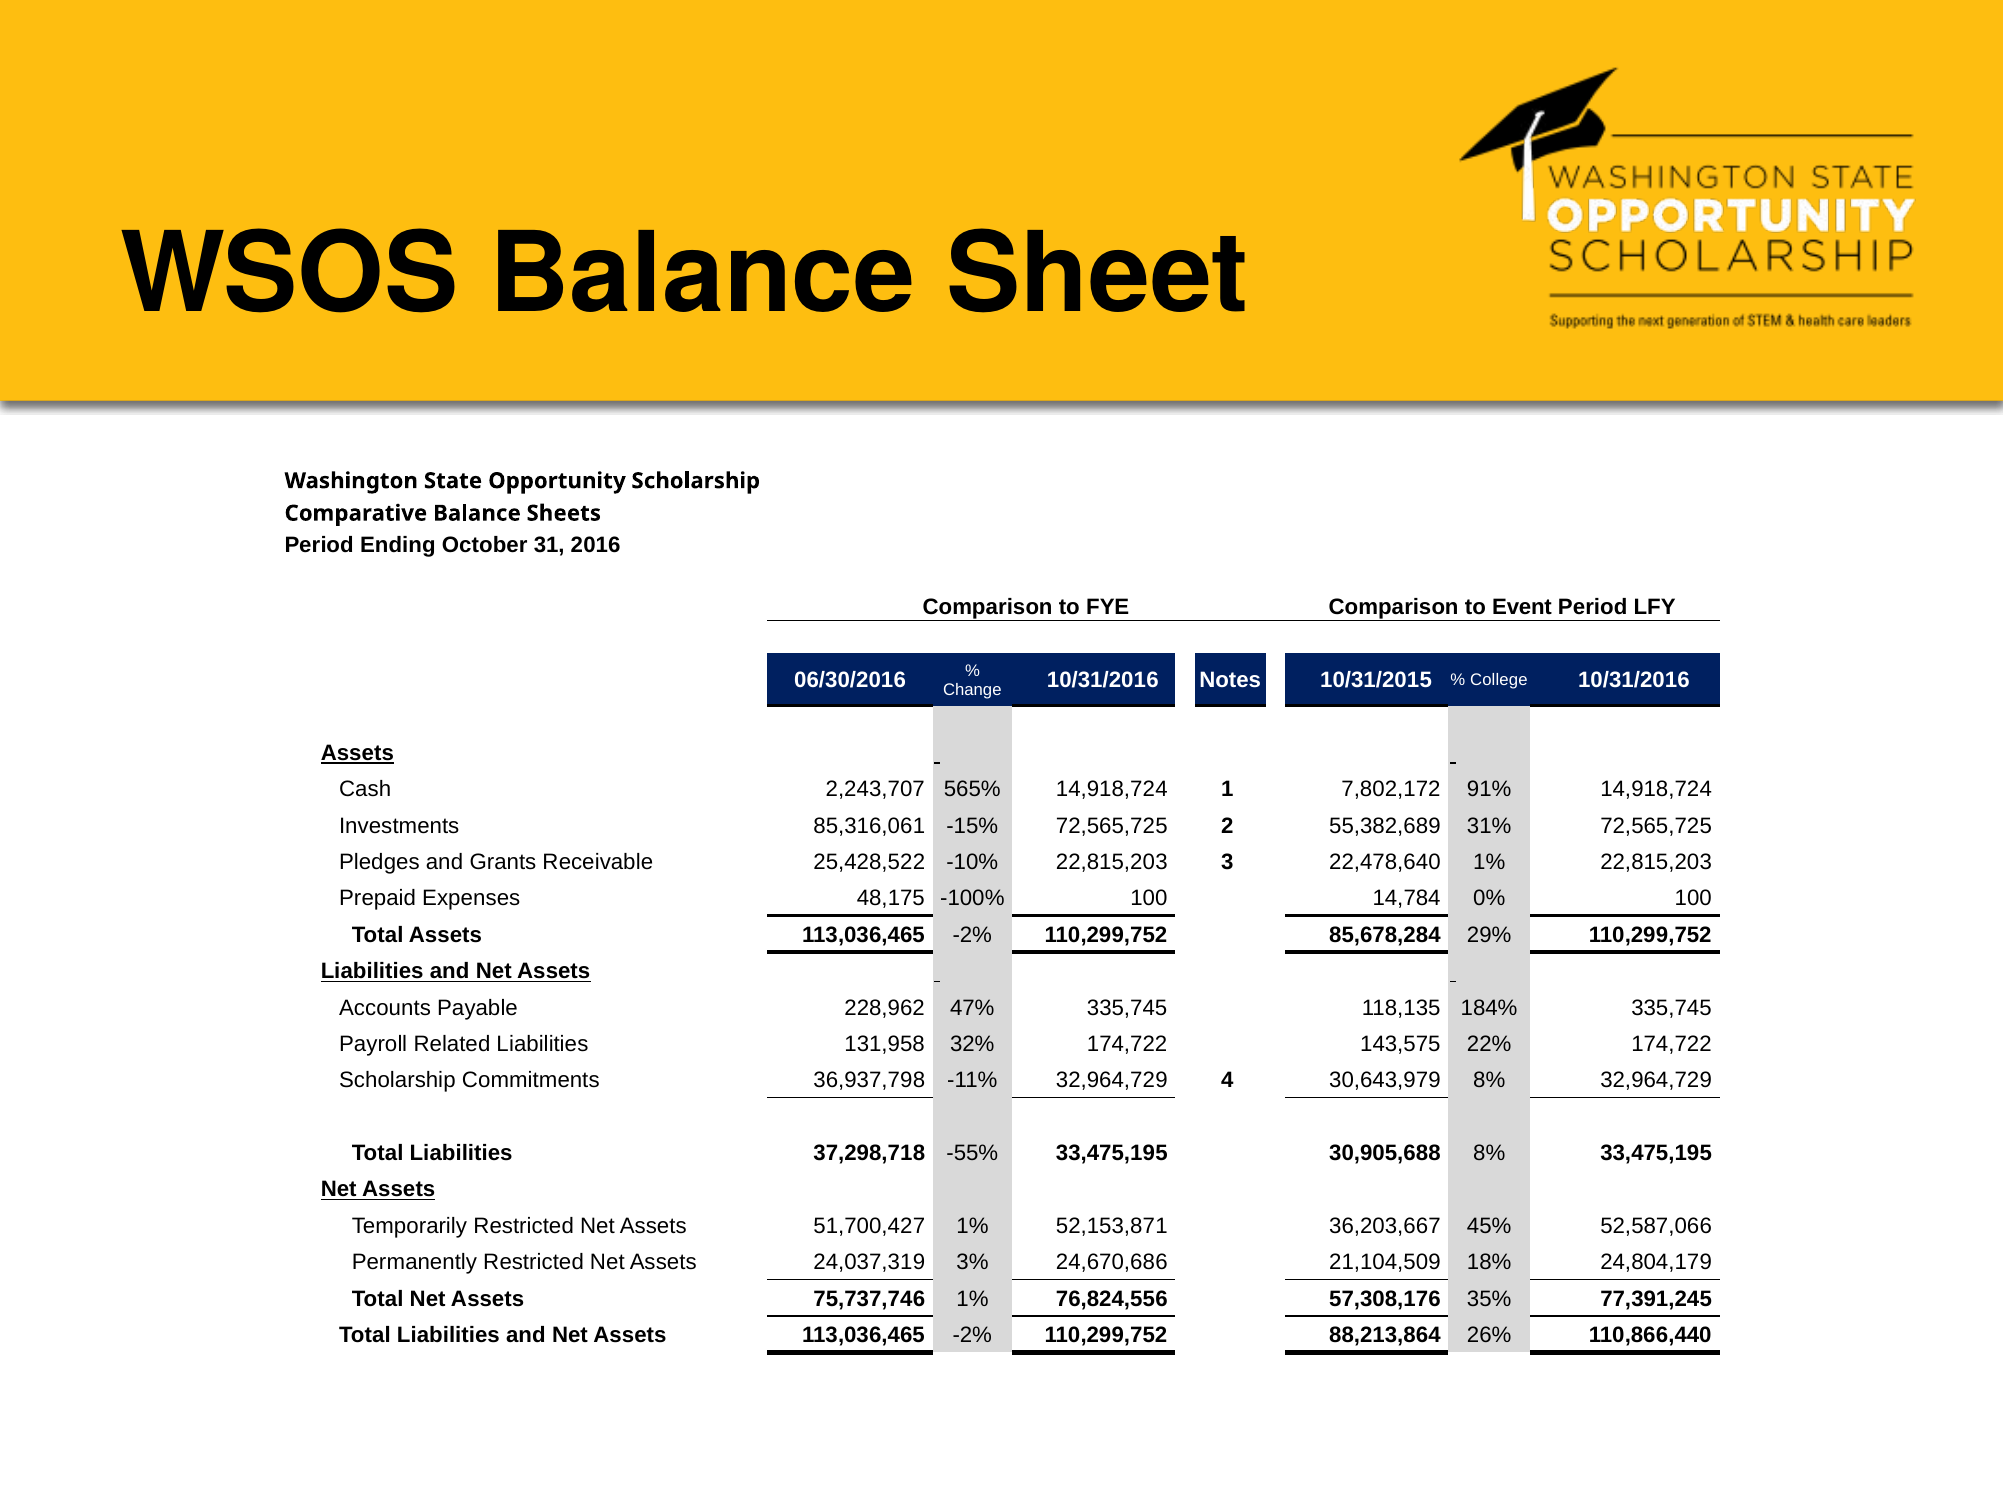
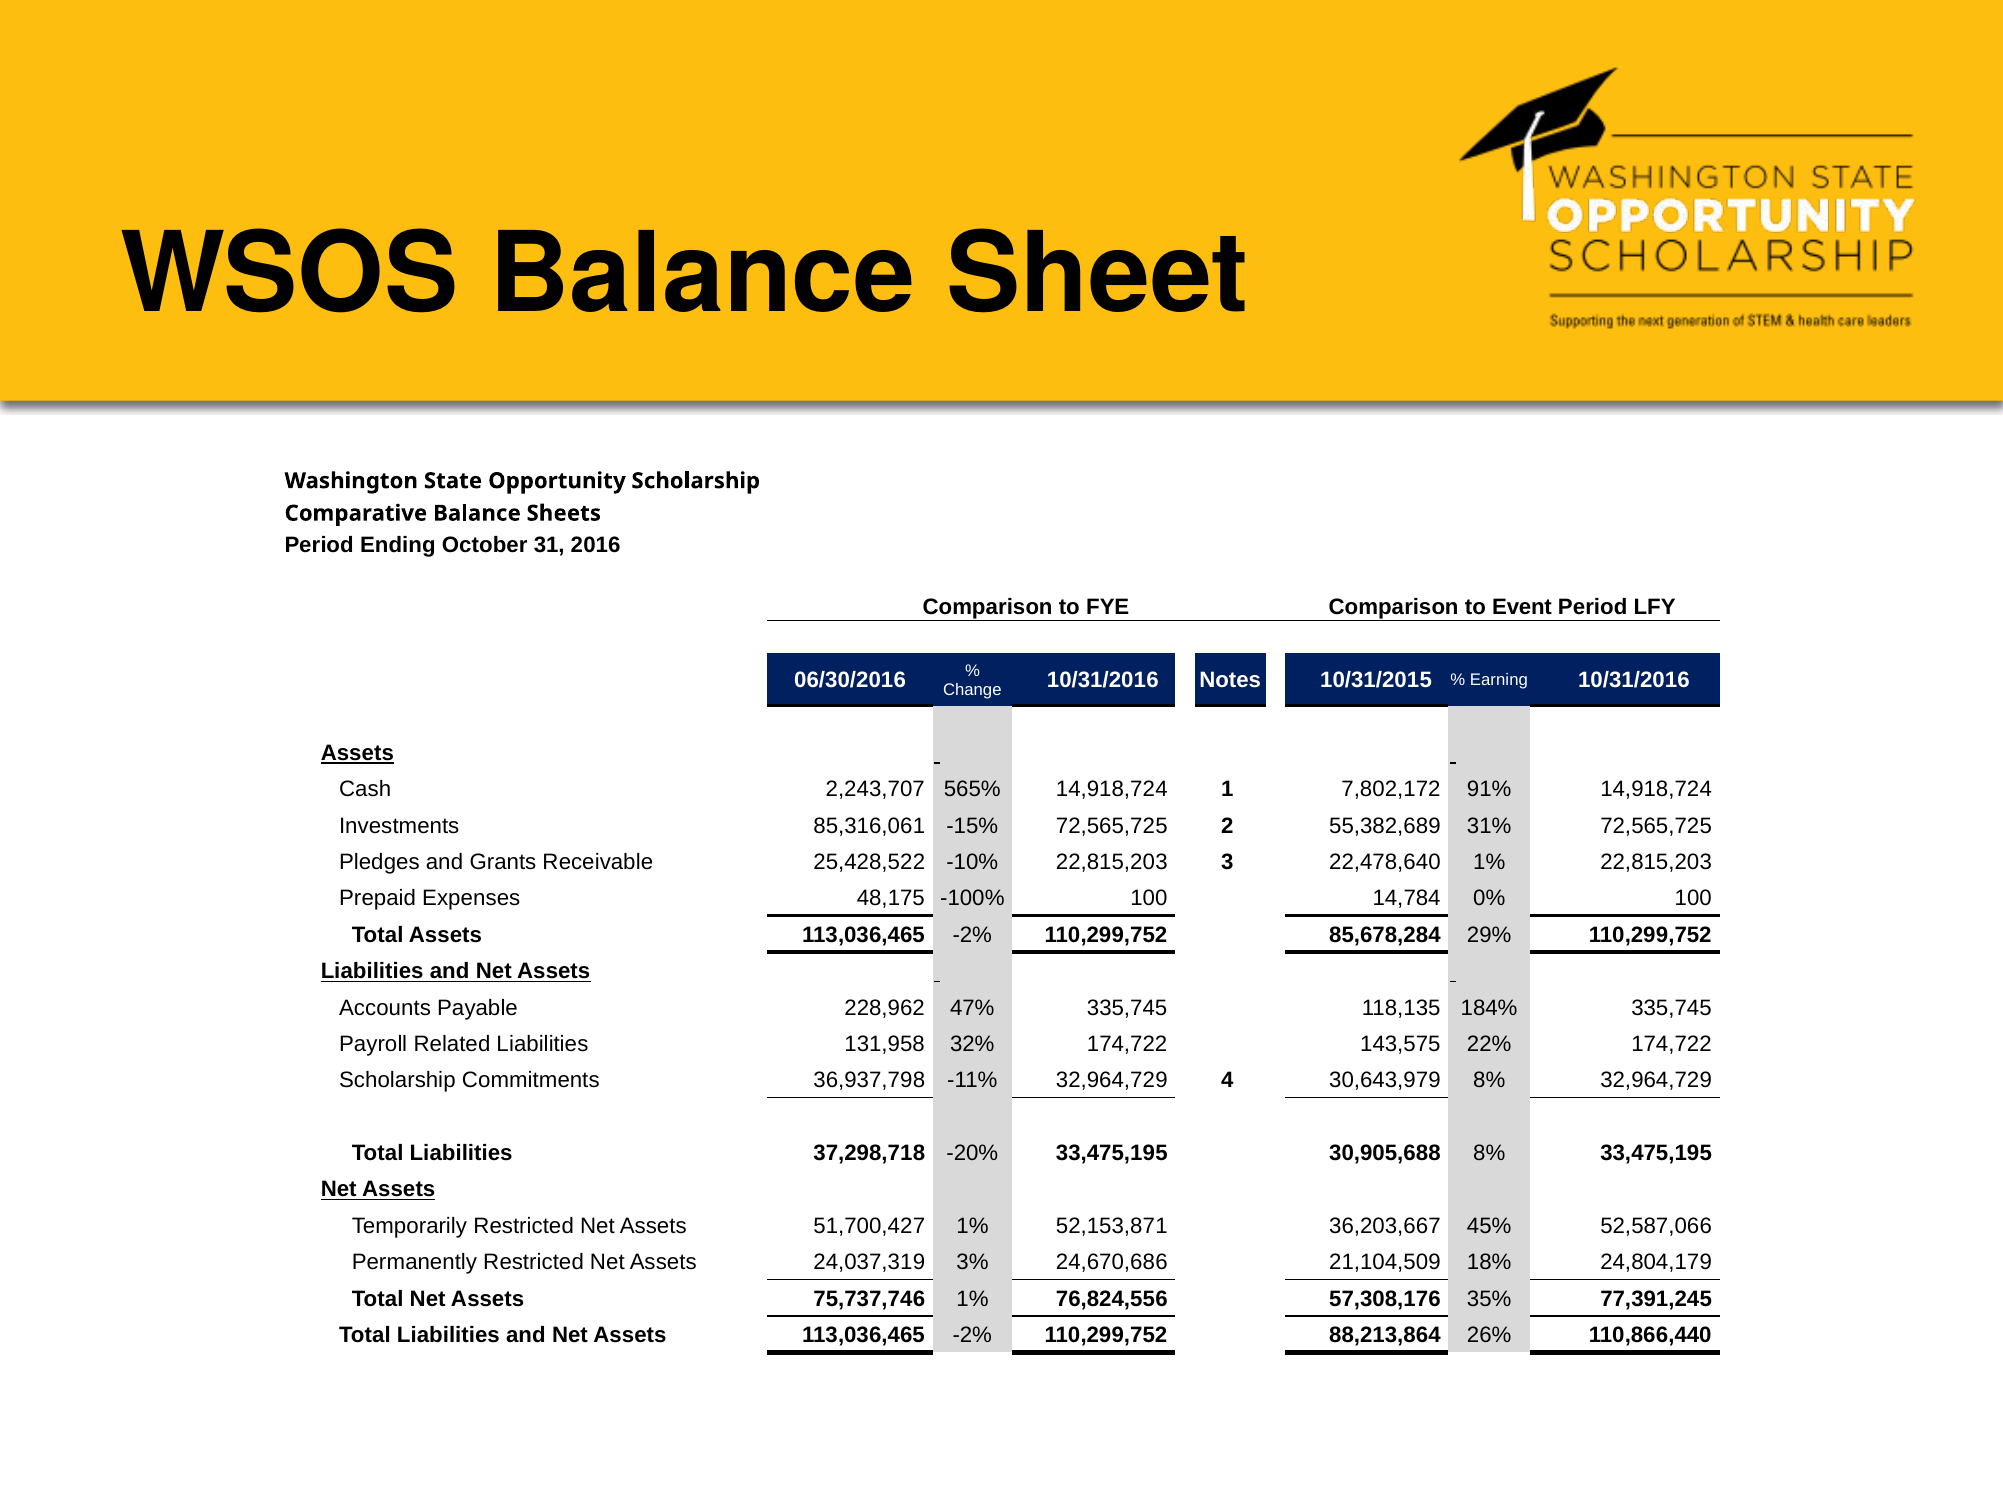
College: College -> Earning (1499, 680)
-55%: -55% -> -20% (972, 1153)
